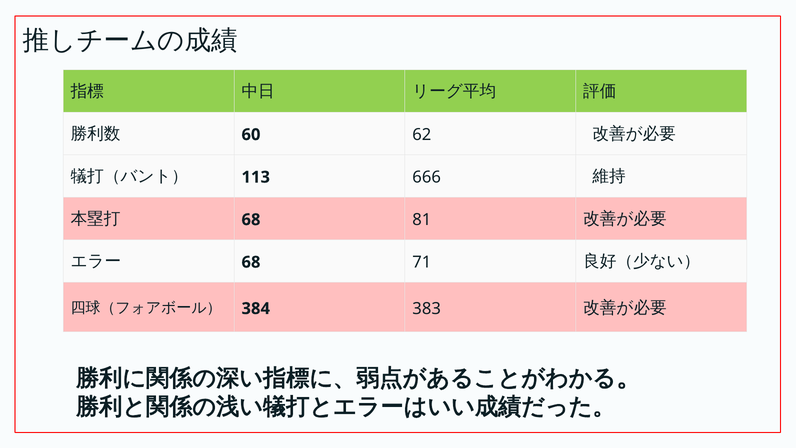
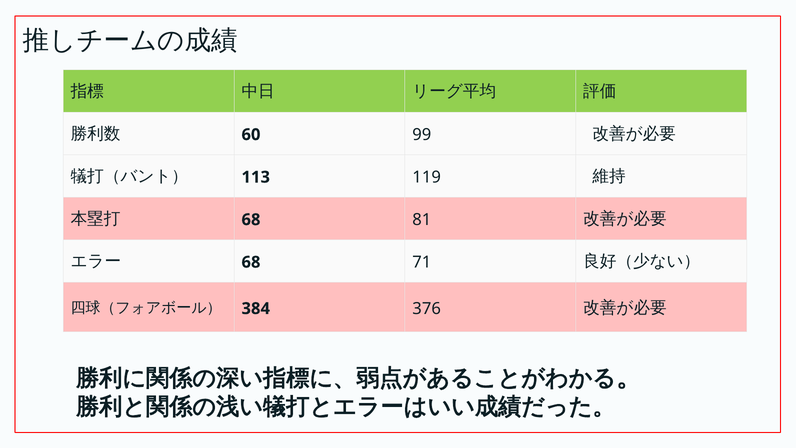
62: 62 -> 99 (422, 135)
666: 666 -> 119 (427, 177)
383: 383 -> 376 (427, 308)
